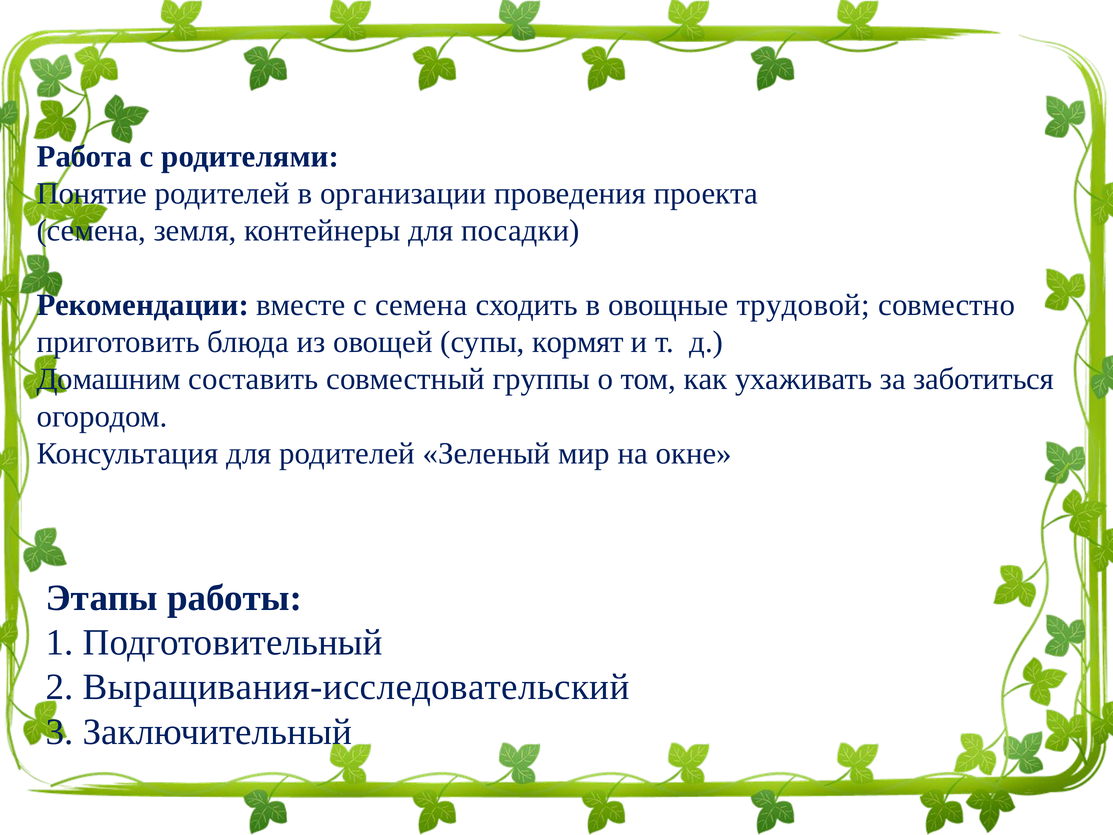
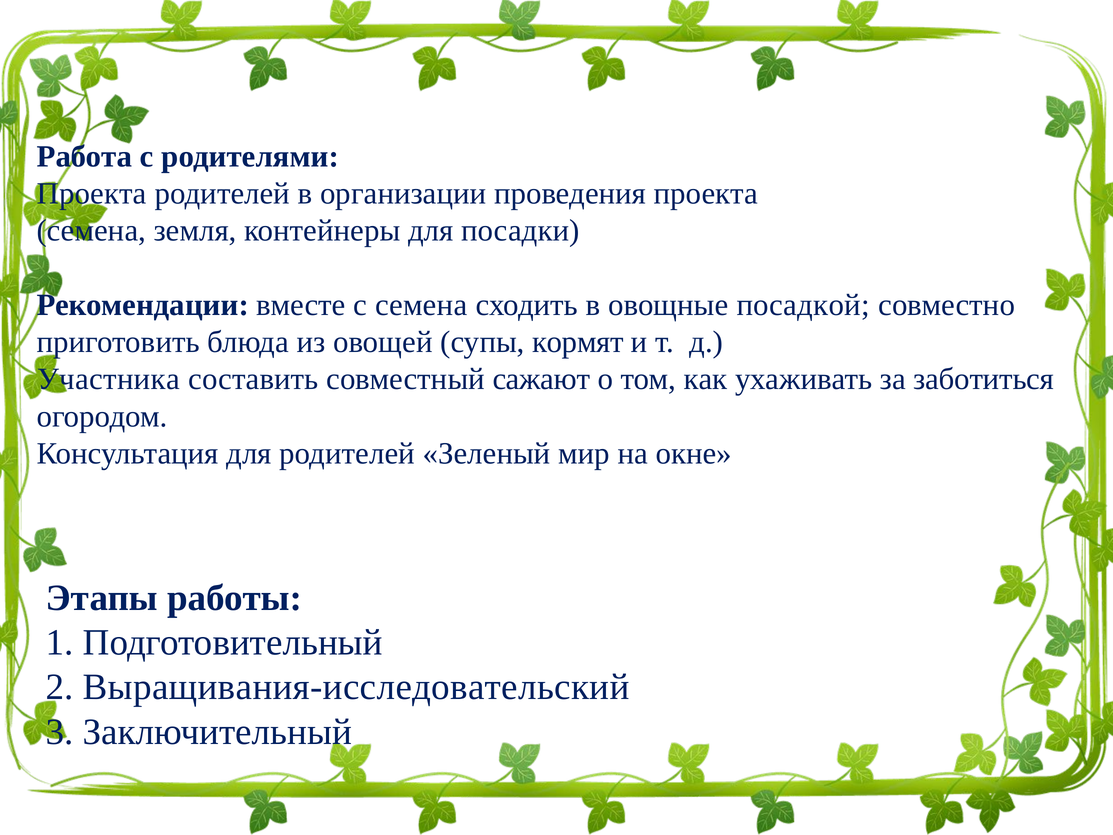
Понятие: Понятие -> Проекта (92, 194)
трудовой: трудовой -> посадкой (803, 305)
Домашним: Домашним -> Участника (109, 379)
группы: группы -> сажают (541, 379)
